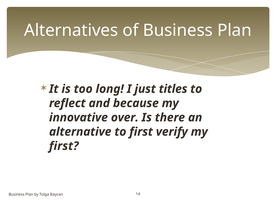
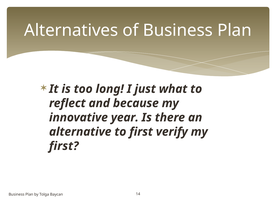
titles: titles -> what (173, 89)
over: over -> year (125, 117)
